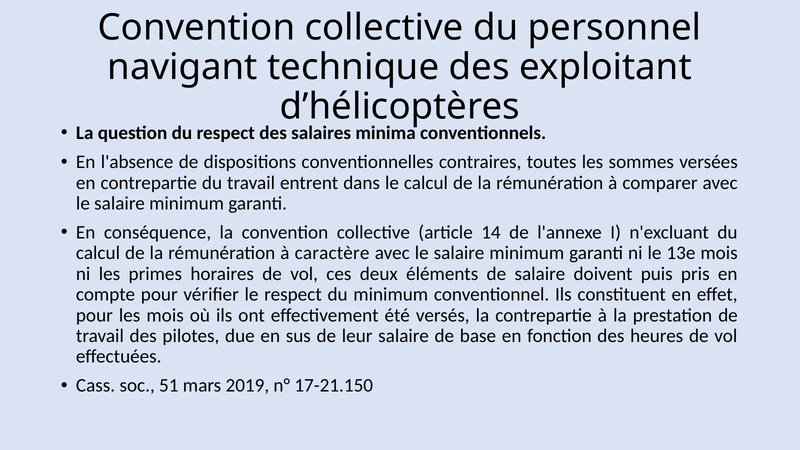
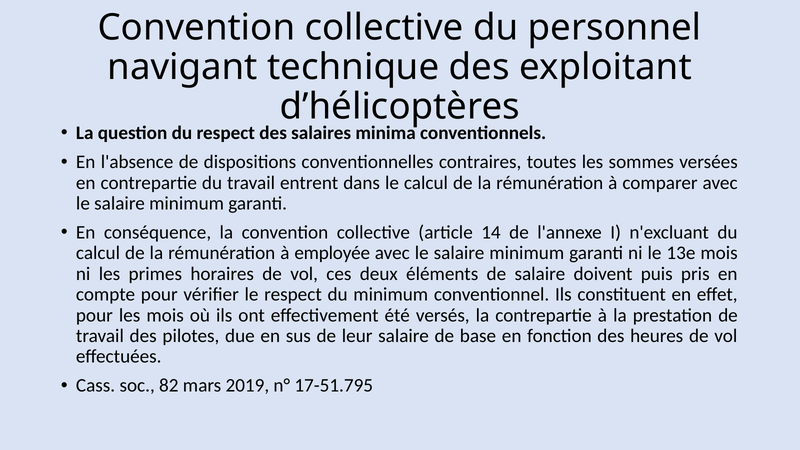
caractère: caractère -> employée (332, 253)
51: 51 -> 82 (169, 386)
17-21.150: 17-21.150 -> 17-51.795 (334, 386)
